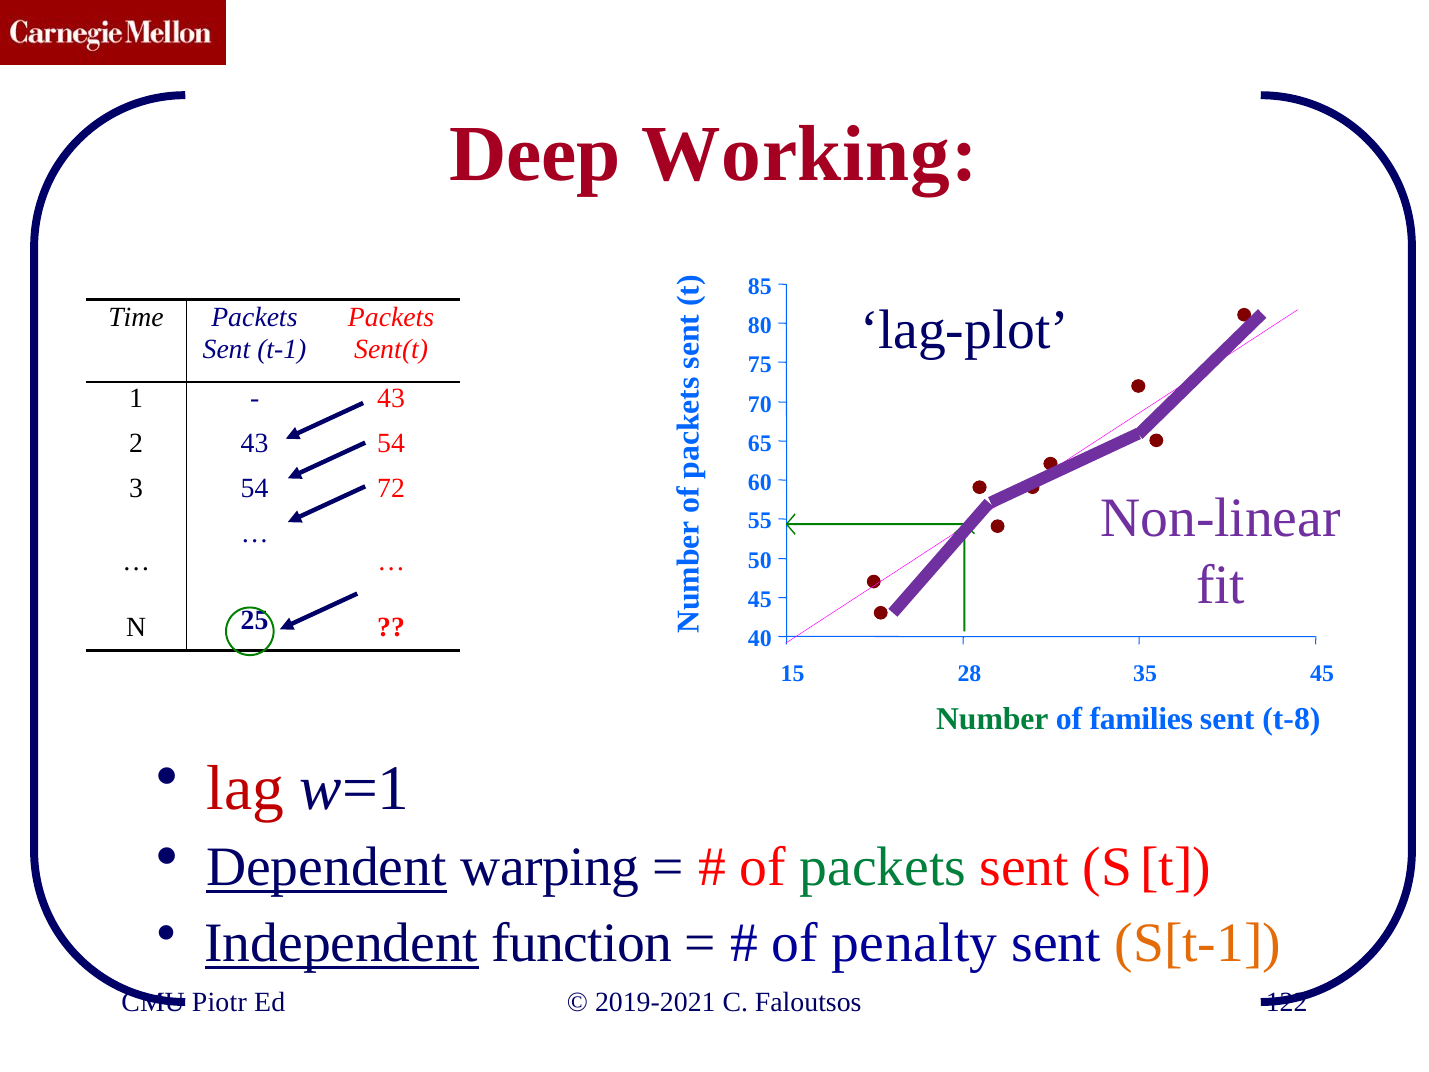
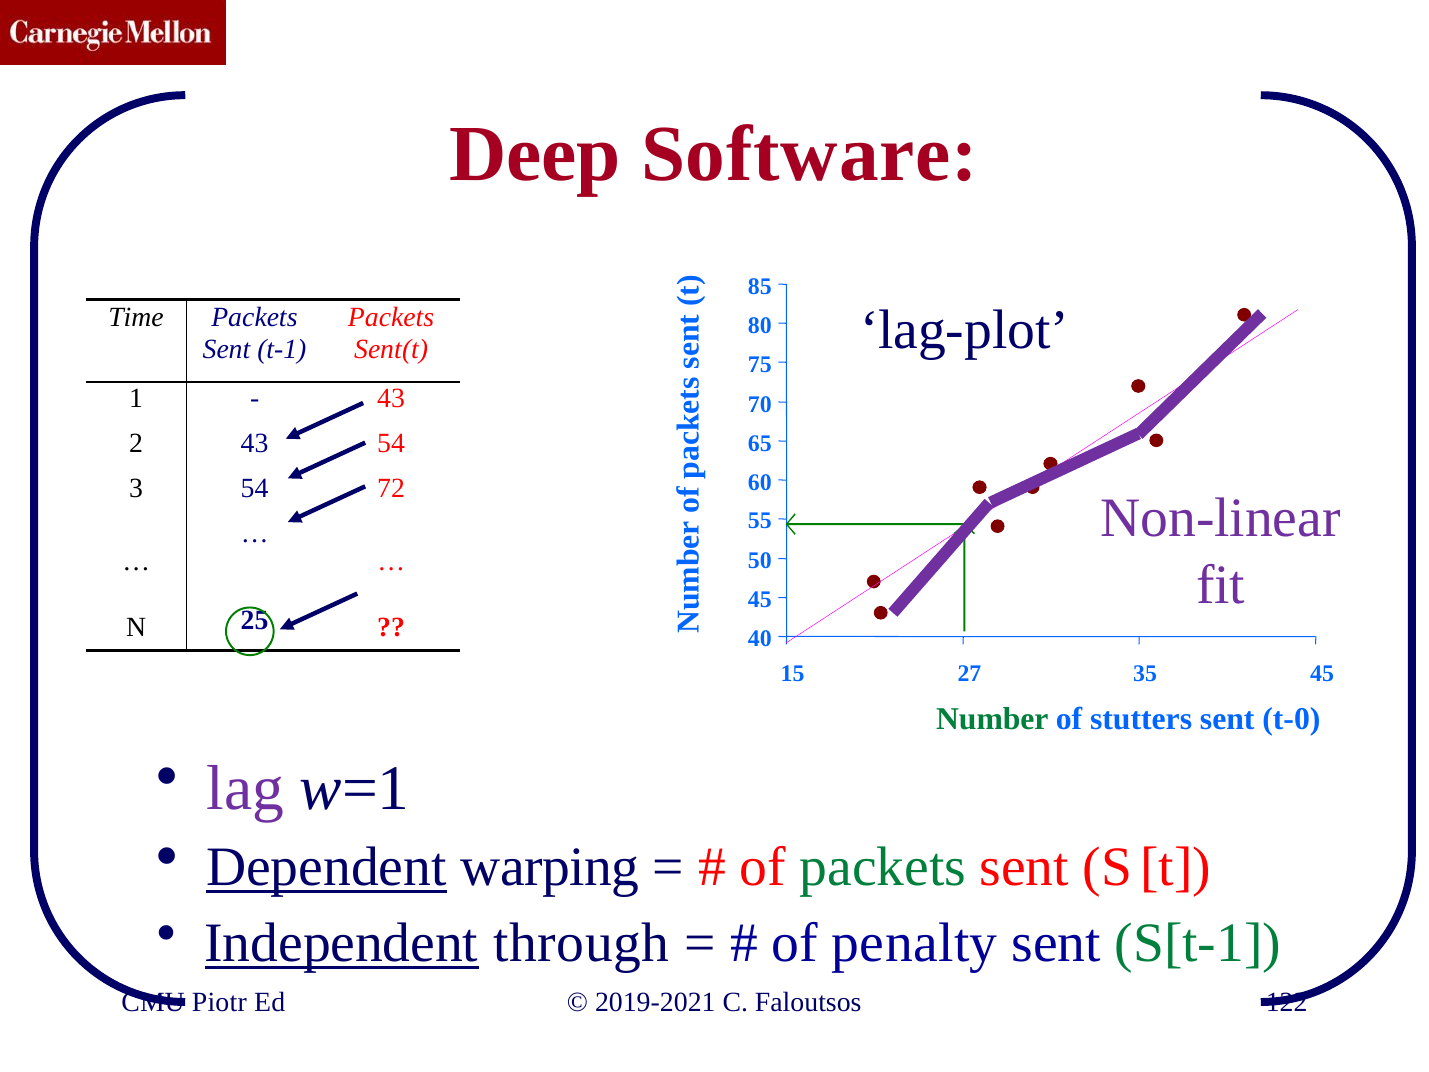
Working: Working -> Software (809, 154)
28: 28 -> 27 (969, 674)
families: families -> stutters (1141, 719)
t-8: t-8 -> t-0 (1291, 719)
lag colour: red -> purple (245, 788)
function: function -> through (581, 943)
S[t-1 colour: orange -> green (1198, 943)
